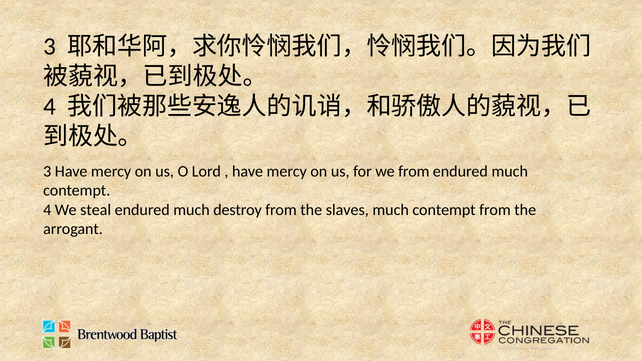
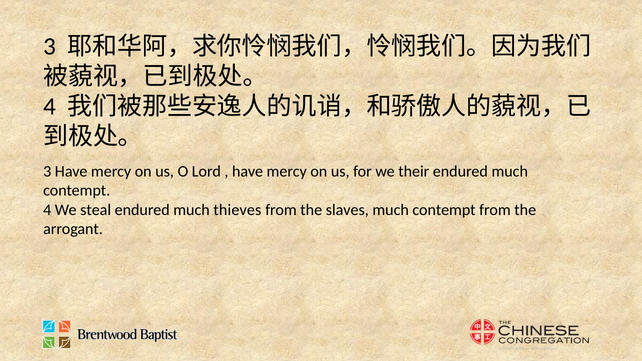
we from: from -> their (414, 171)
destroy: destroy -> thieves (237, 210)
